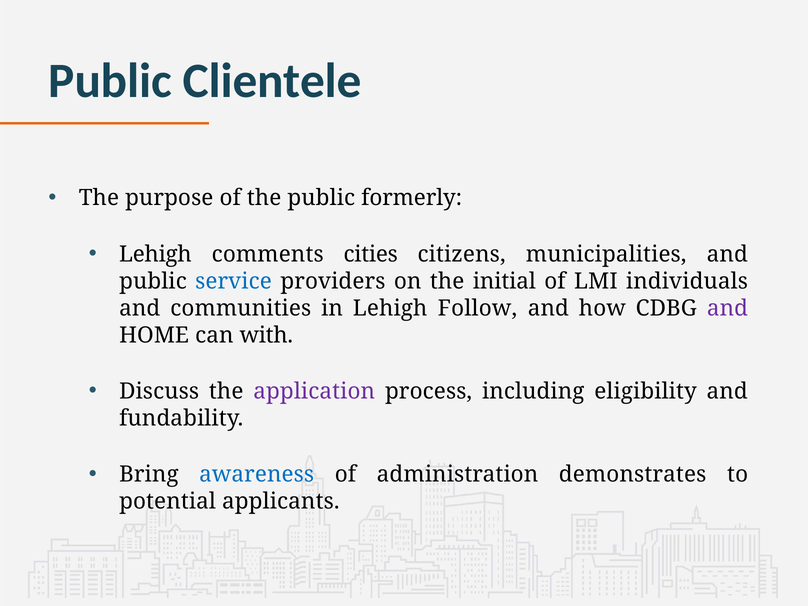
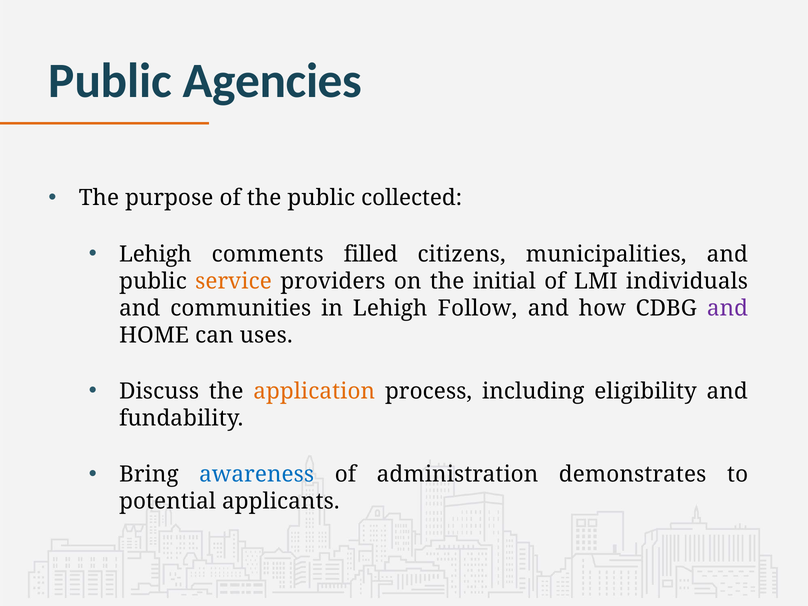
Clientele: Clientele -> Agencies (272, 81)
formerly: formerly -> collected (412, 198)
cities: cities -> filled (371, 254)
service colour: blue -> orange (234, 281)
with: with -> uses (266, 335)
application colour: purple -> orange (314, 391)
